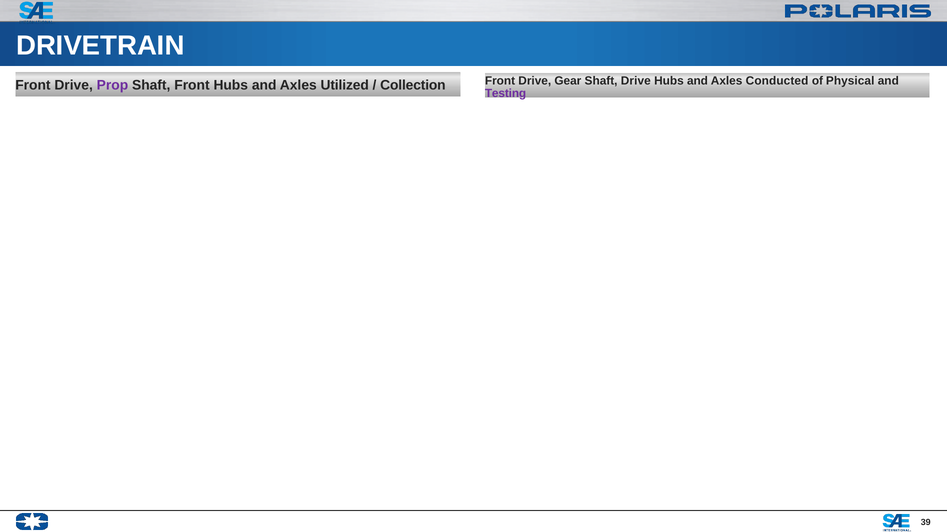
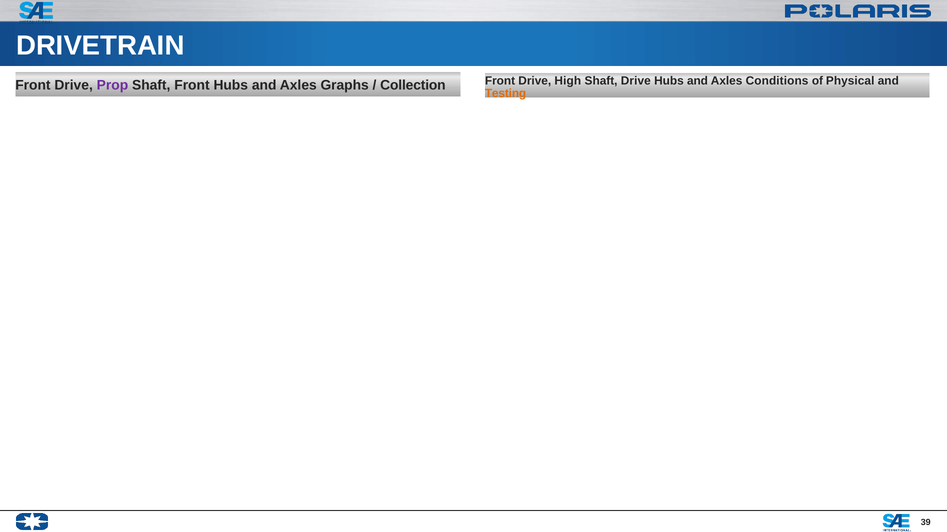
Gear: Gear -> High (568, 81)
Conducted: Conducted -> Conditions (777, 81)
Utilized: Utilized -> Graphs (345, 85)
Testing colour: purple -> orange (506, 94)
